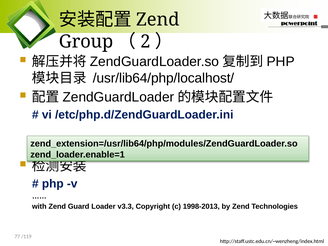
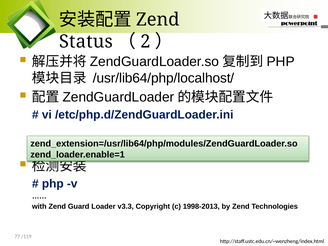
Group: Group -> Status (86, 42)
